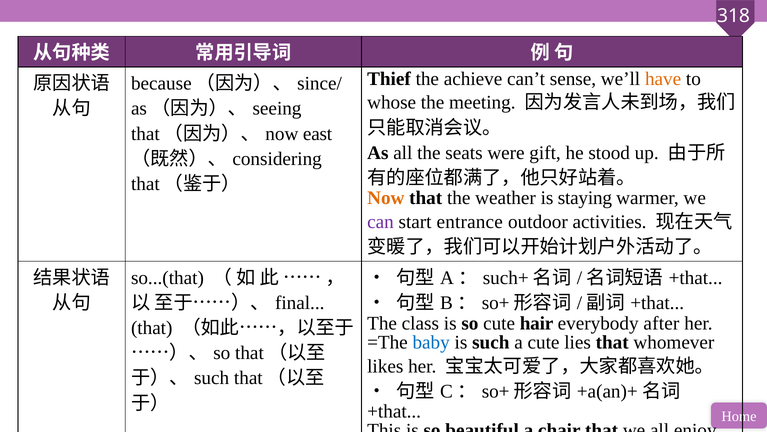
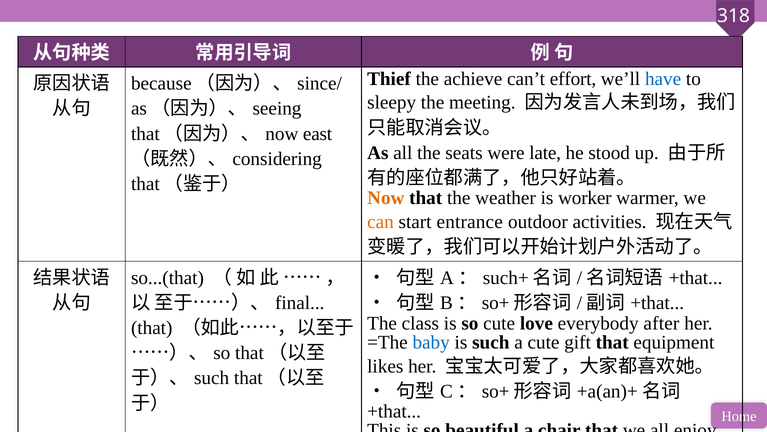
sense: sense -> effort (573, 79)
have colour: orange -> blue (663, 79)
whose: whose -> sleepy (392, 103)
gift: gift -> late (545, 153)
staying: staying -> worker (585, 198)
can colour: purple -> orange (380, 222)
hair: hair -> love (536, 323)
lies: lies -> gift (578, 342)
whomever: whomever -> equipment (674, 342)
